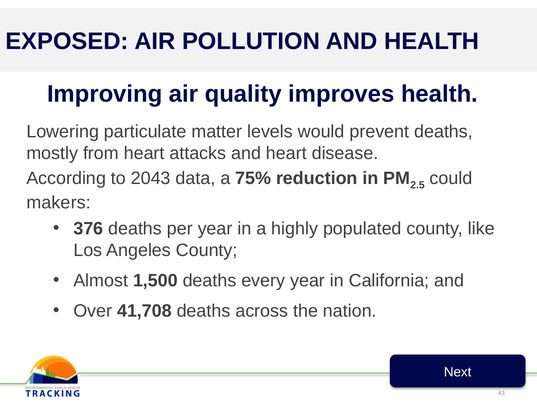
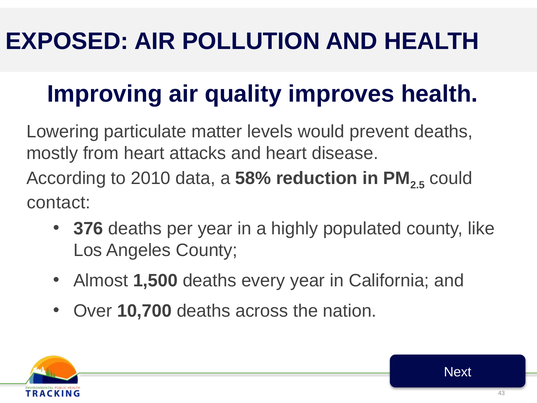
2043: 2043 -> 2010 (151, 178)
75%: 75% -> 58% (253, 178)
makers: makers -> contact (59, 203)
41,708: 41,708 -> 10,700 (144, 311)
